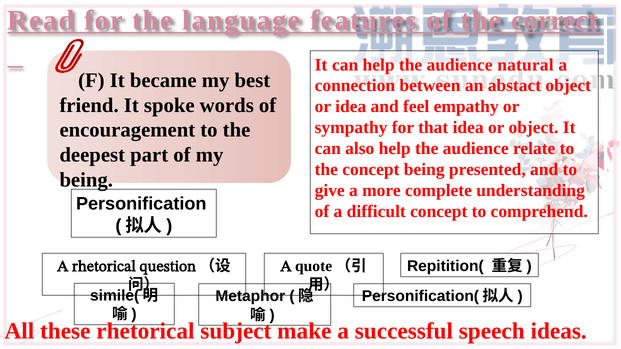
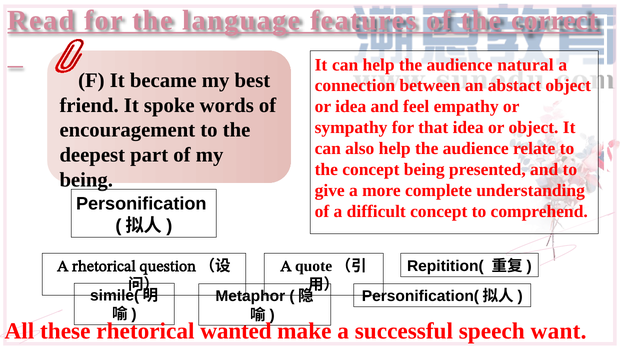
subject: subject -> wanted (236, 332)
ideas: ideas -> want (559, 332)
